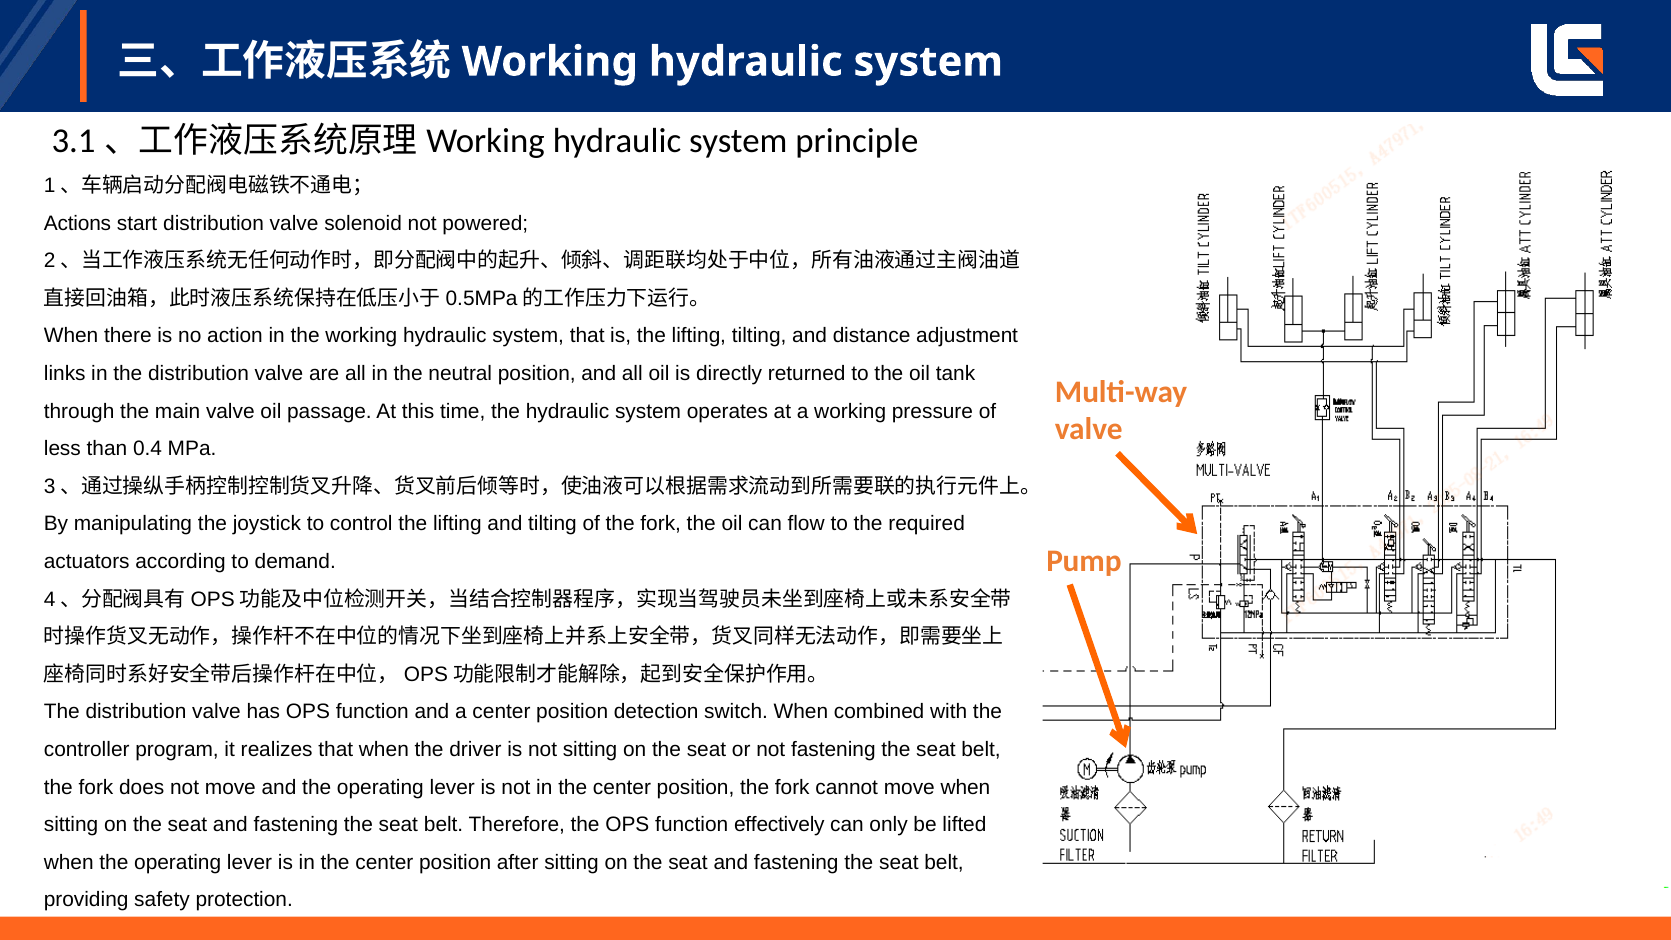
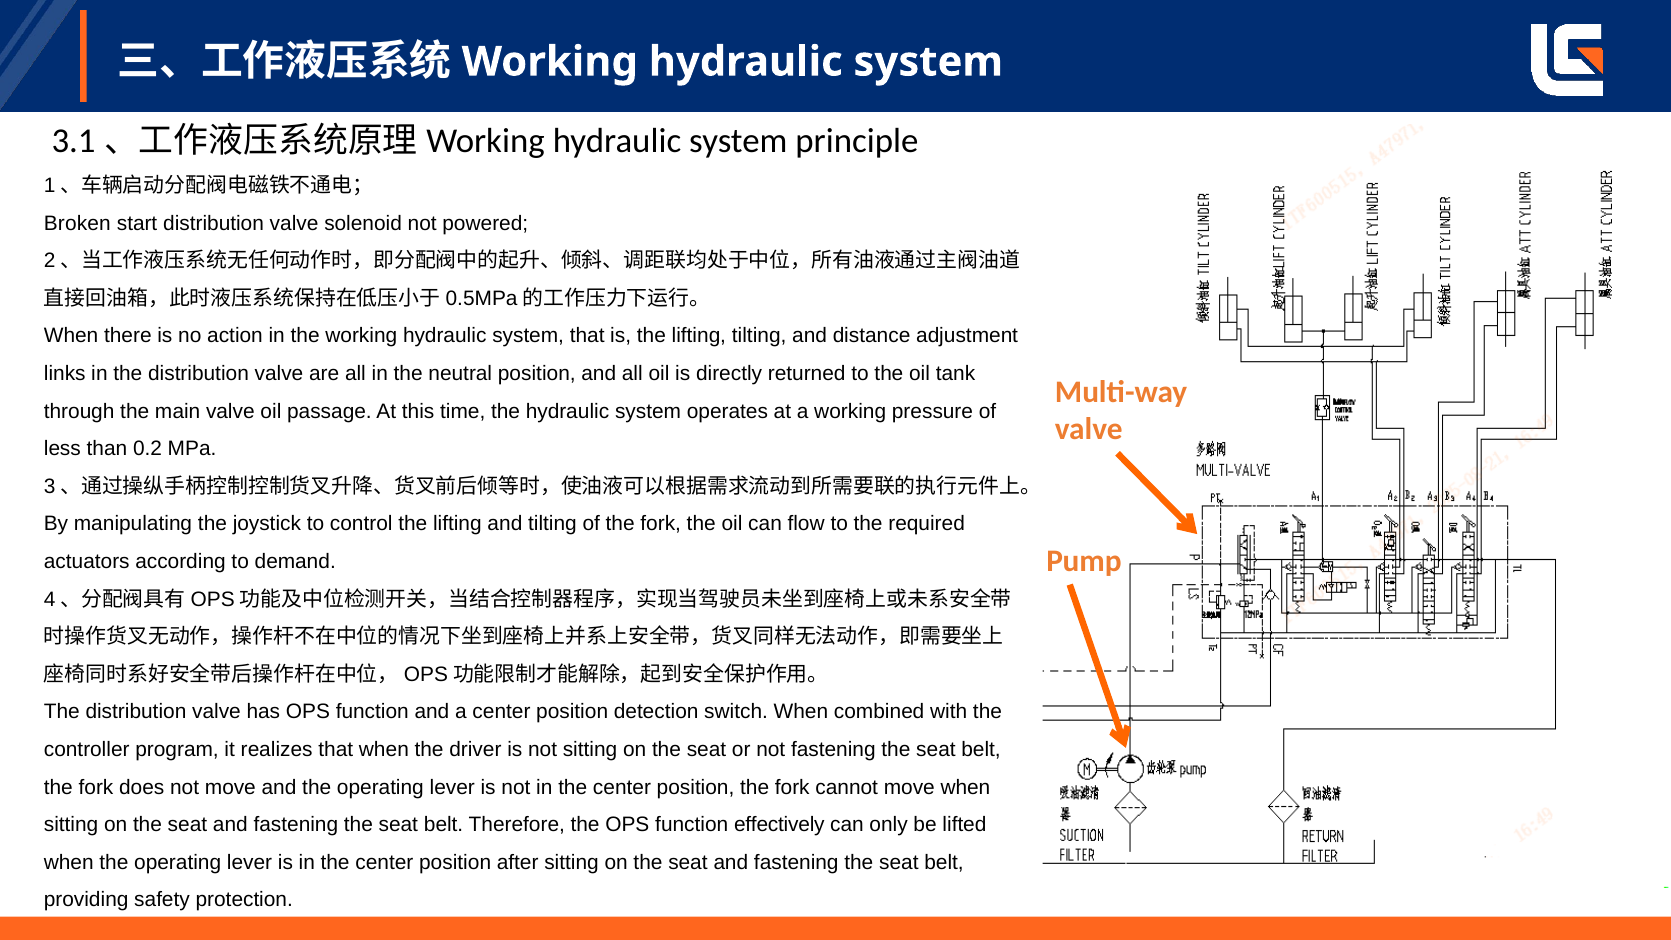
Actions: Actions -> Broken (77, 223)
0.4: 0.4 -> 0.2 (148, 449)
